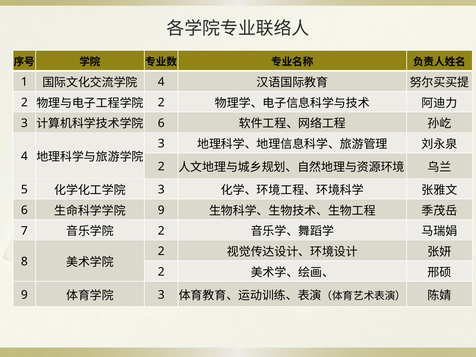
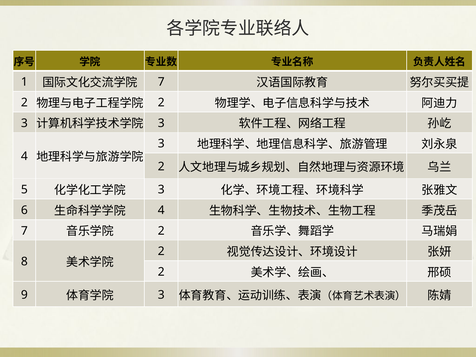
4: 4 -> 7 (161, 82)
6: 6 -> 3 (161, 123)
9: 9 -> 4 (161, 210)
